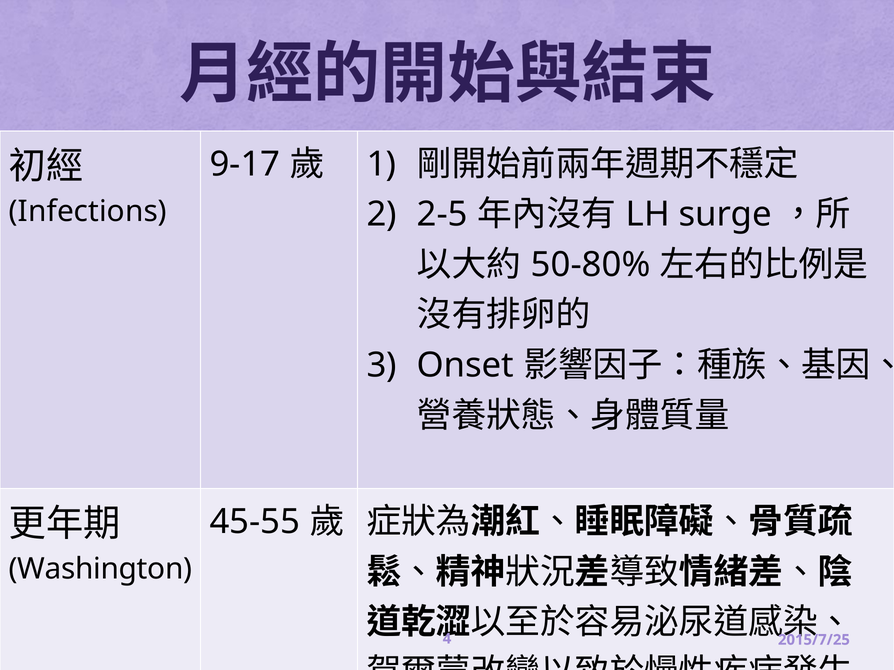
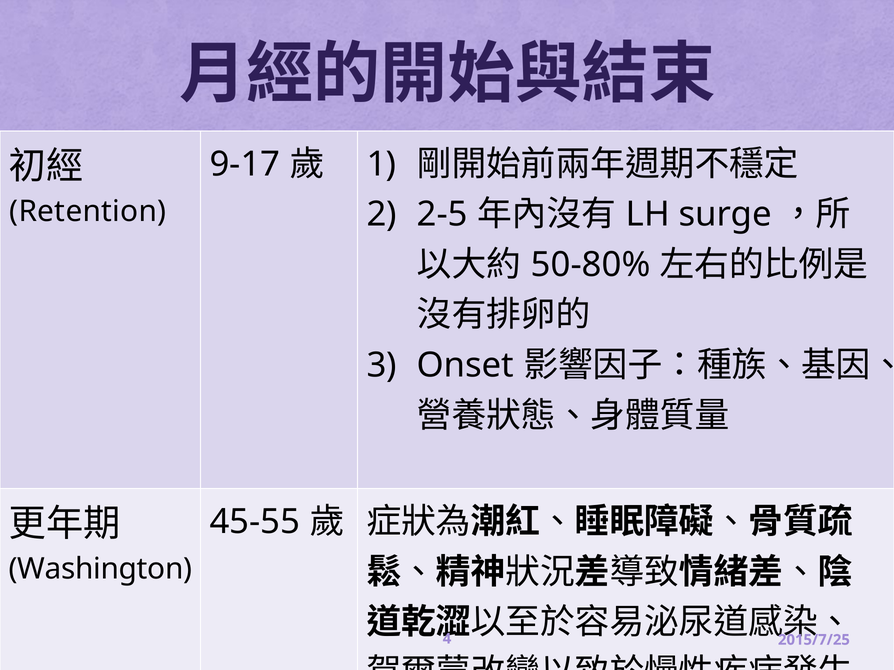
Infections: Infections -> Retention (88, 212)
